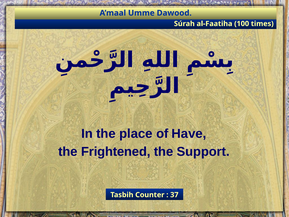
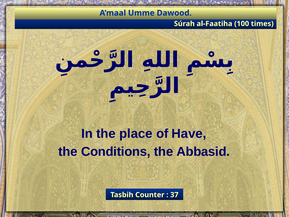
Frightened: Frightened -> Conditions (116, 151)
Support: Support -> Abbasid (203, 151)
